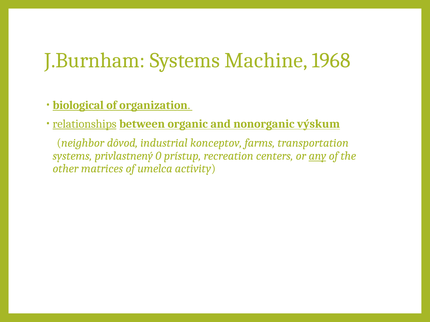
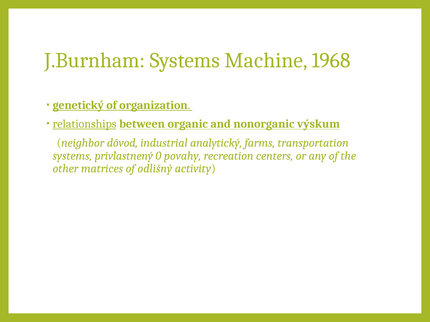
biological: biological -> genetický (78, 105)
konceptov: konceptov -> analytický (216, 143)
prístup: prístup -> povahy (183, 156)
any underline: present -> none (317, 156)
umelca: umelca -> odlišný (155, 169)
